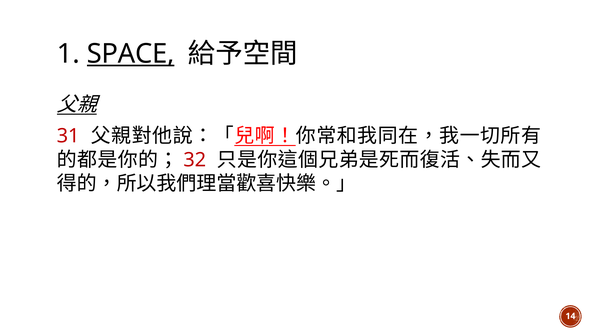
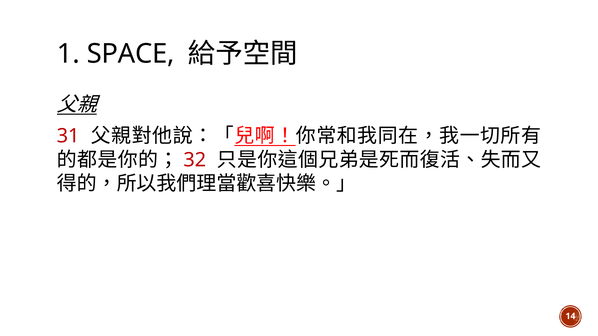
SPACE underline: present -> none (131, 54)
